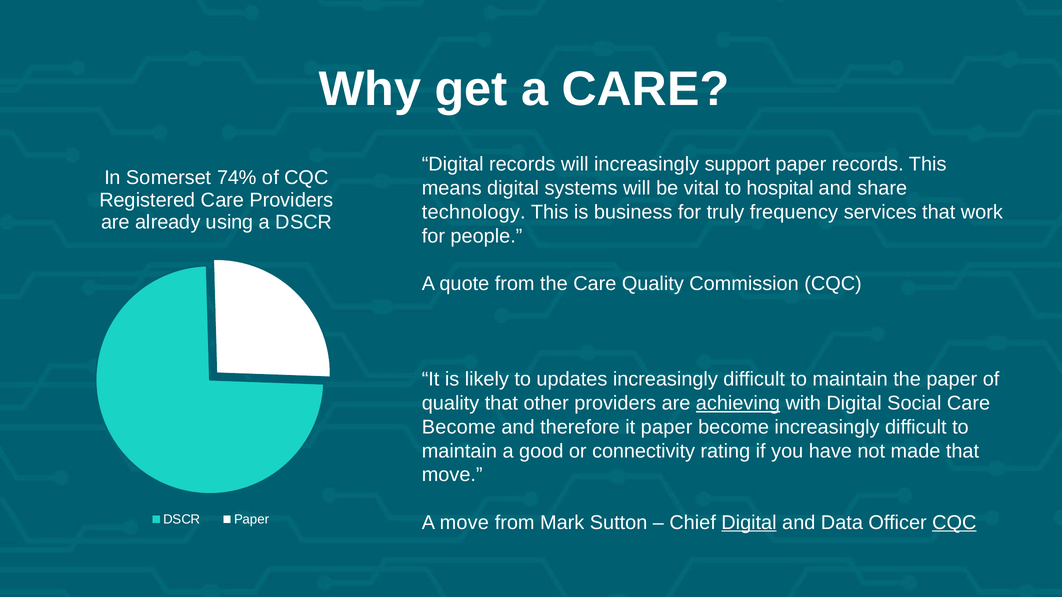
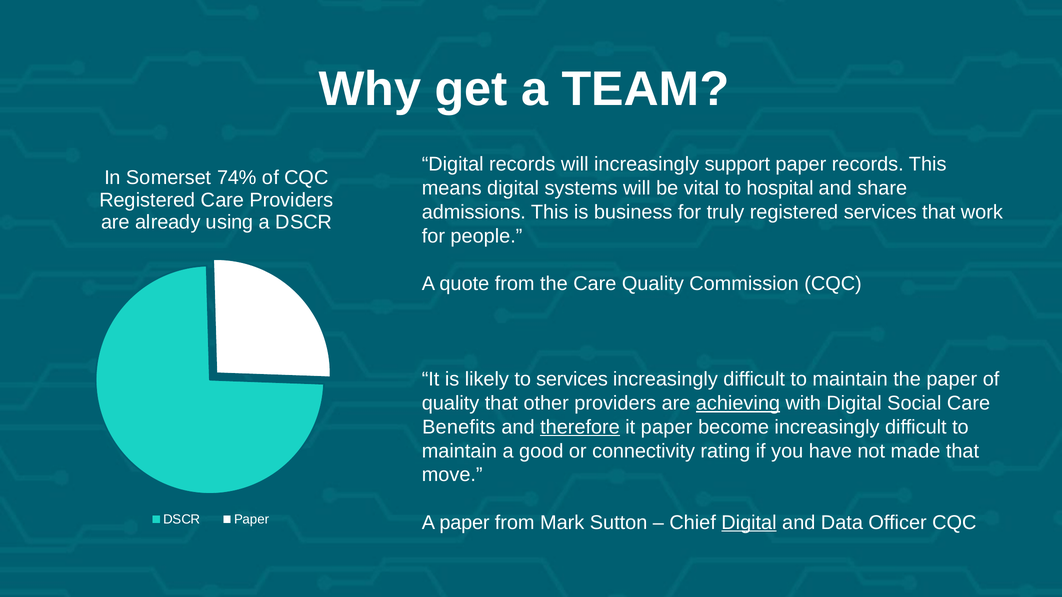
a CARE: CARE -> TEAM (645, 89)
technology: technology -> admissions (474, 212)
truly frequency: frequency -> registered (794, 212)
to updates: updates -> services (572, 380)
Become: Become -> Benefits (459, 427)
therefore underline: none -> present (580, 427)
A move: move -> paper (464, 523)
CQC underline: present -> none (954, 523)
